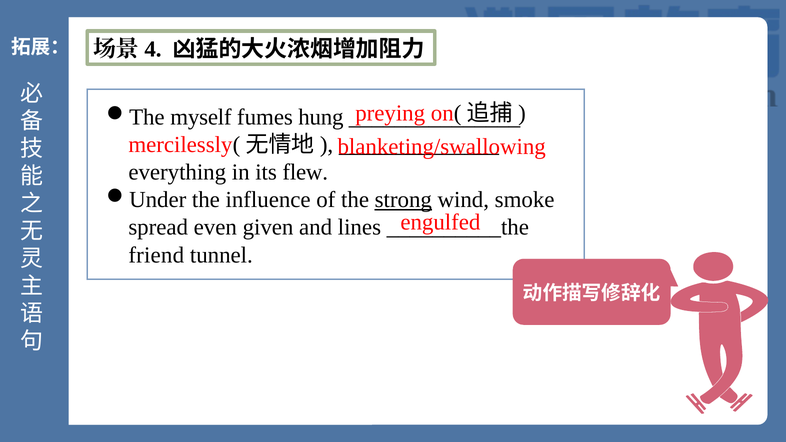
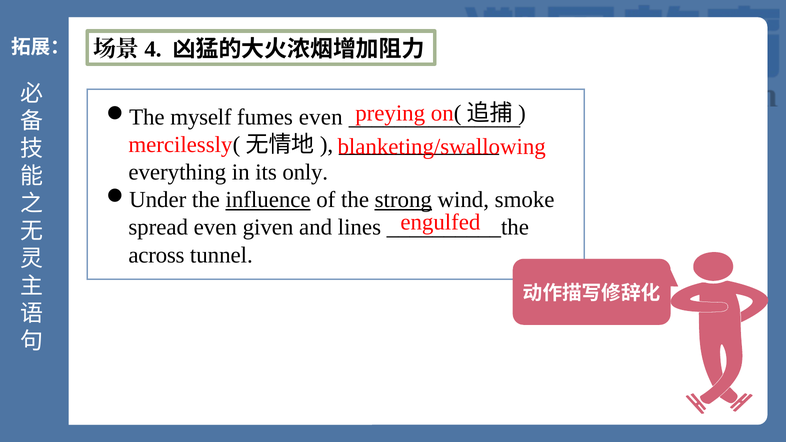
fumes hung: hung -> even (321, 117)
flew: flew -> only (305, 172)
influence underline: none -> present (268, 200)
friend: friend -> across (156, 255)
